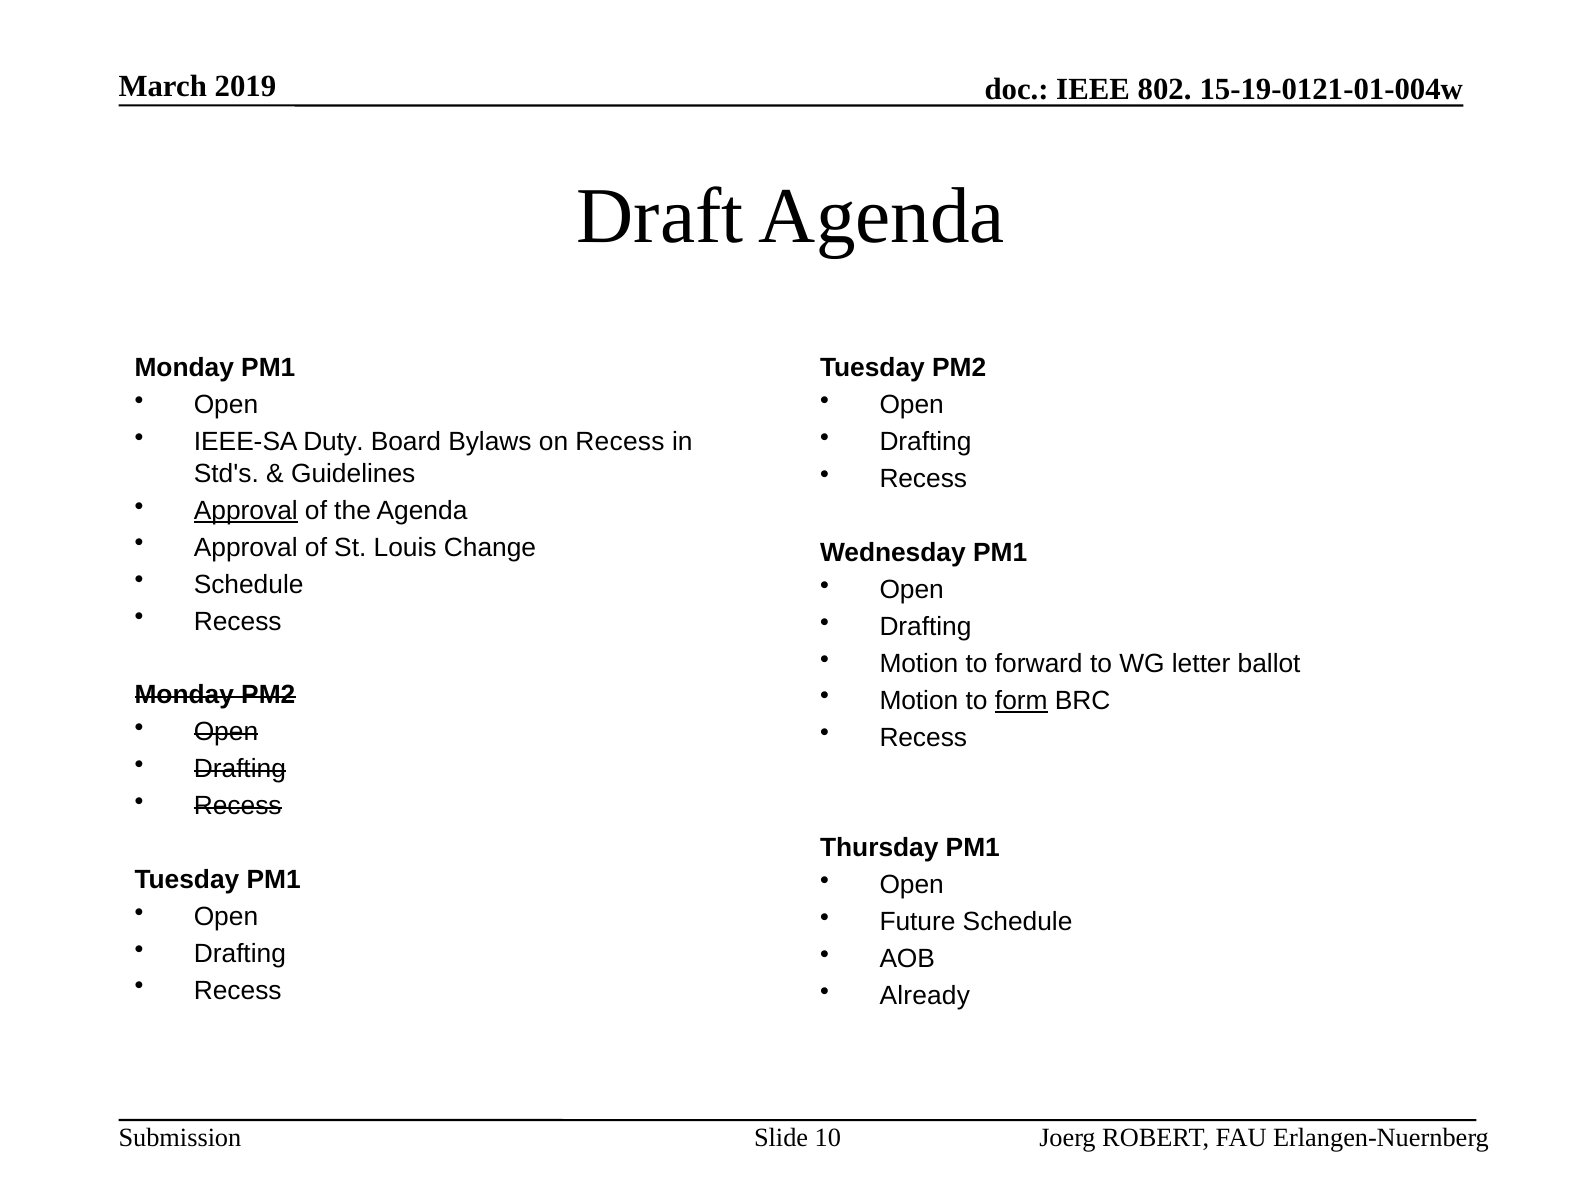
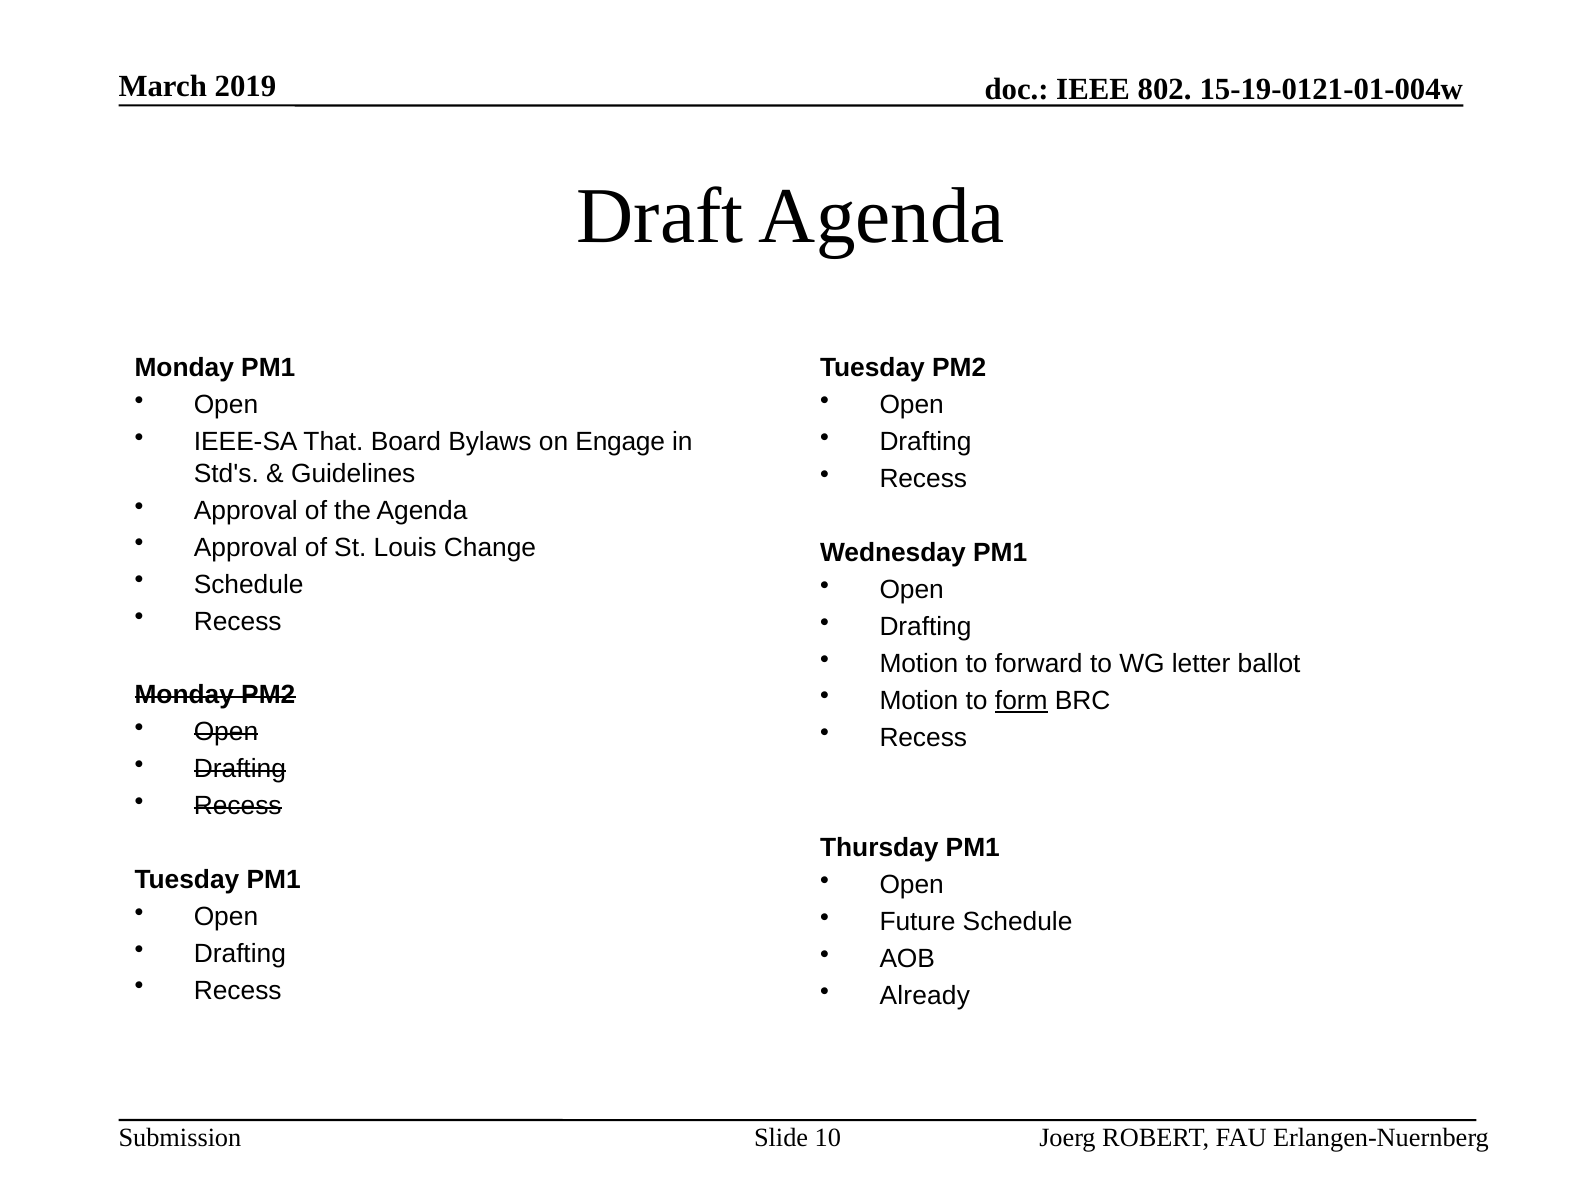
Duty: Duty -> That (333, 442)
on Recess: Recess -> Engage (620, 442)
Approval underline: present -> none (246, 511)
